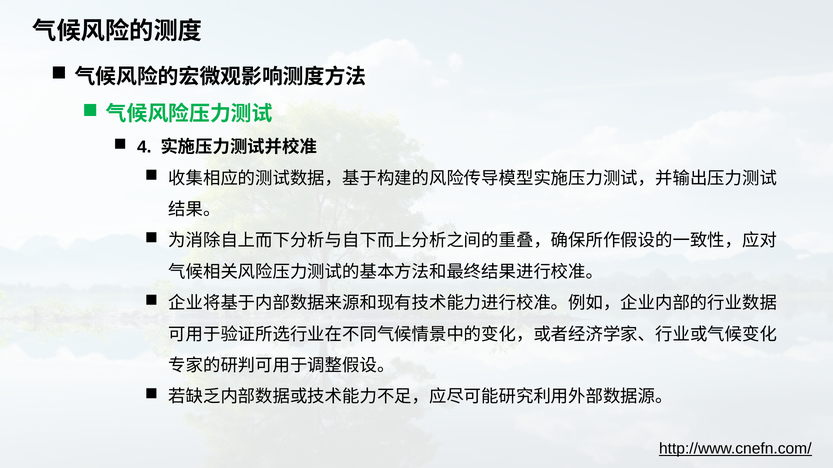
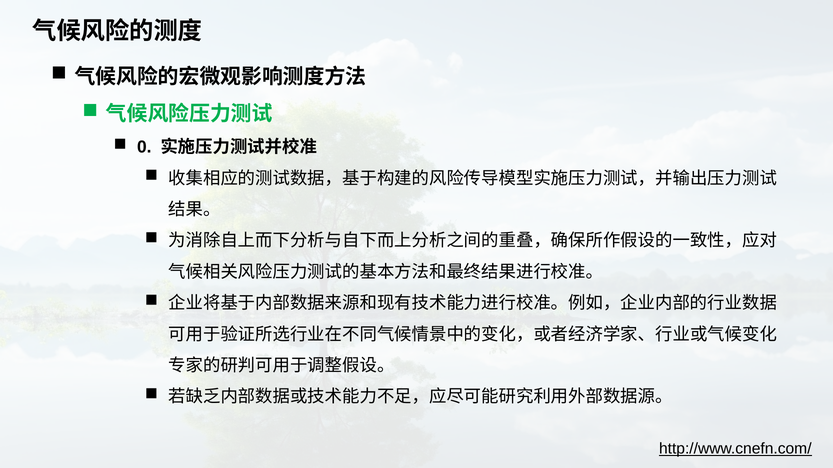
4: 4 -> 0 (144, 147)
